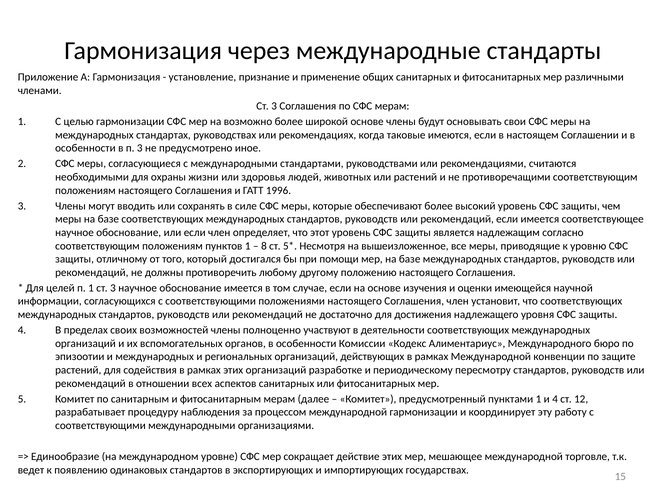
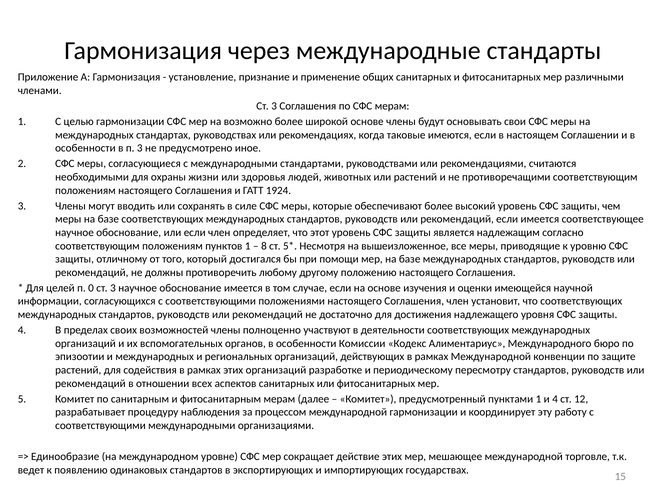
1996: 1996 -> 1924 (279, 191)
п 1: 1 -> 0 (91, 288)
